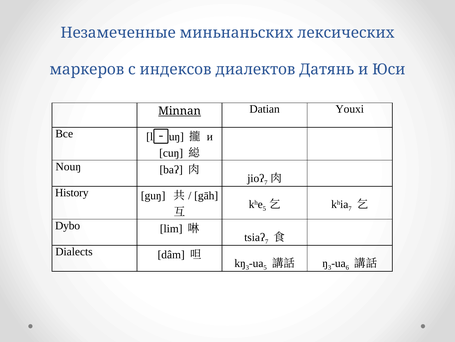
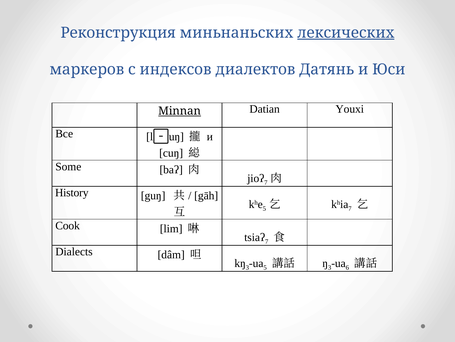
Незамеченные: Незамеченные -> Реконструкция (118, 33)
лексических underline: none -> present (346, 33)
Nouŋ: Nouŋ -> Some (68, 166)
Dybo: Dybo -> Cook (68, 225)
